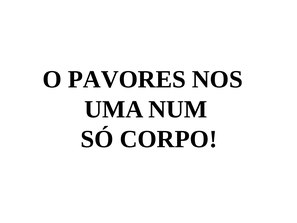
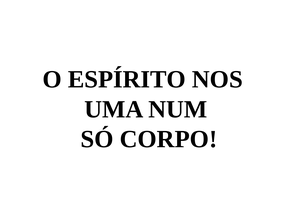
PAVORES: PAVORES -> ESPÍRITO (127, 79)
